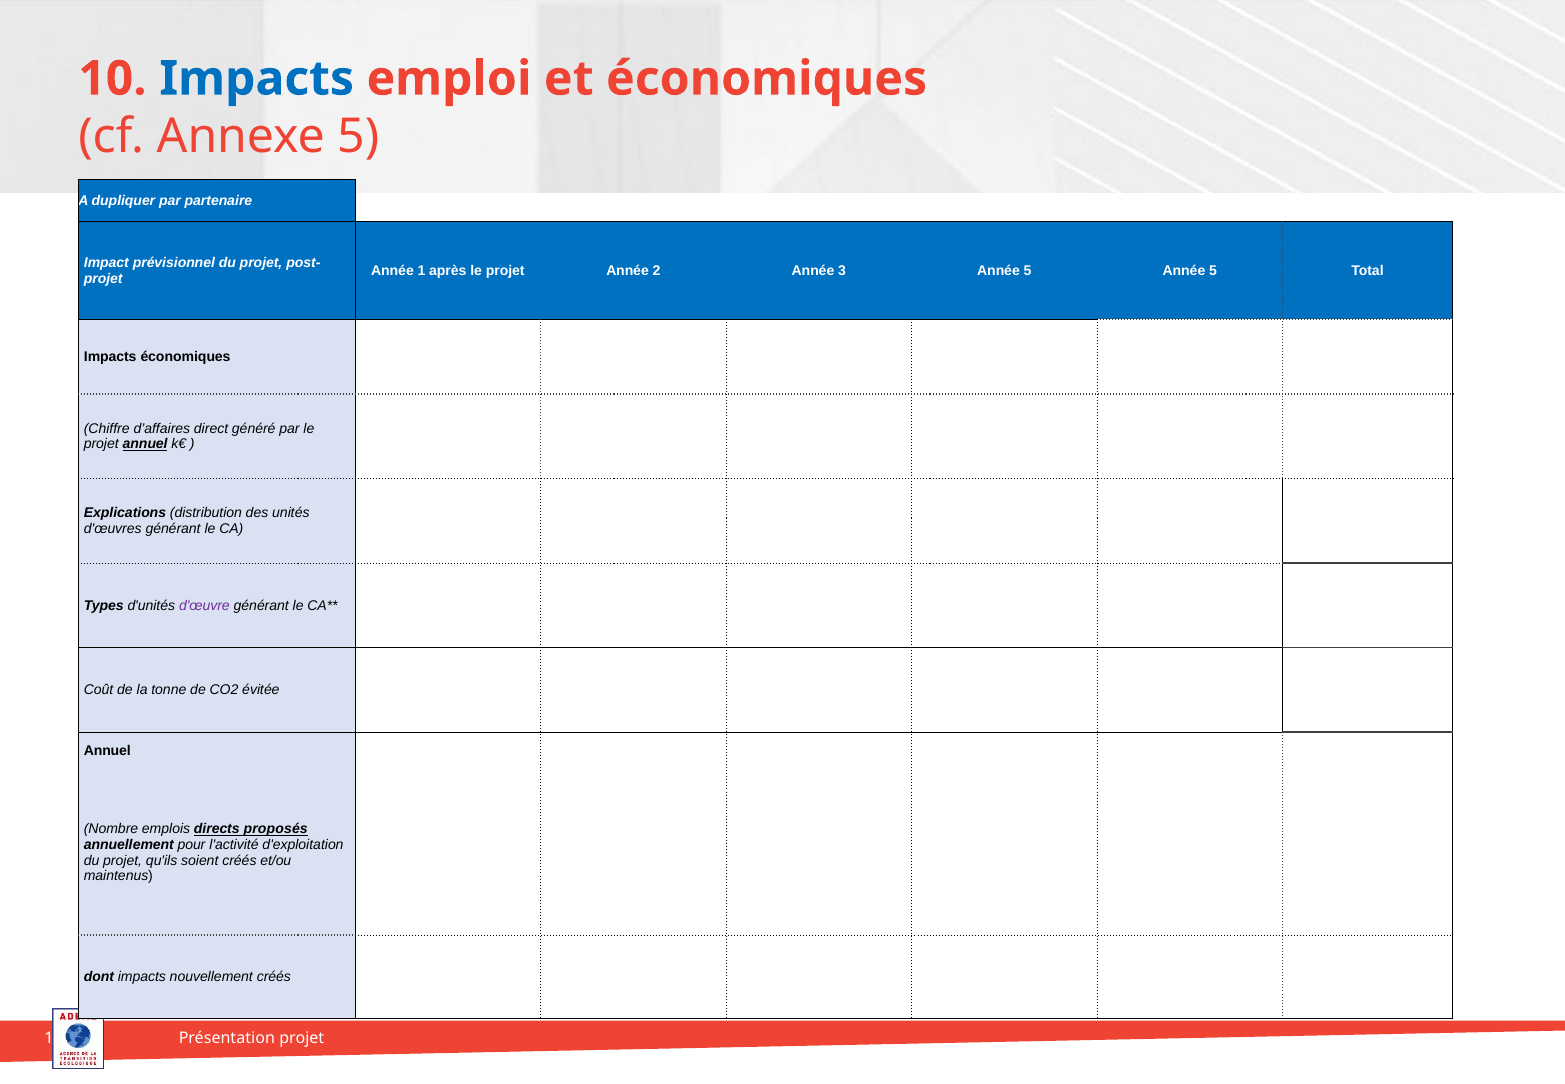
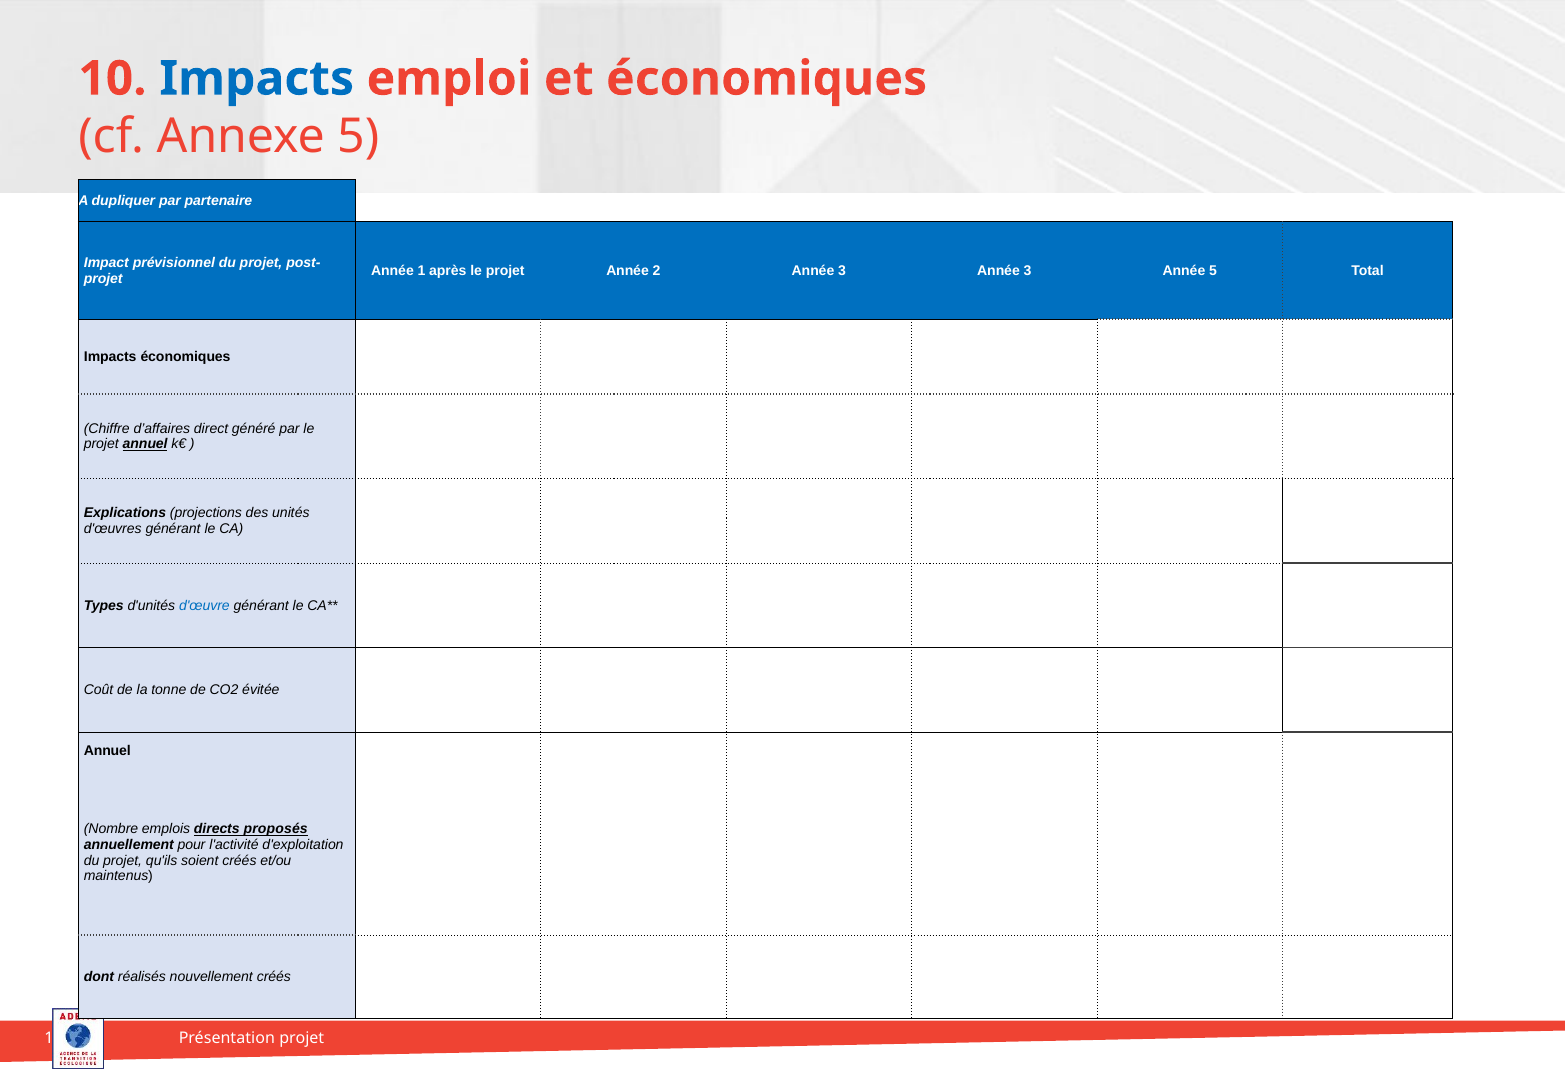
3 Année 5: 5 -> 3 (1028, 271)
distribution: distribution -> projections (206, 513)
d'œuvre colour: purple -> blue (204, 605)
dont impacts: impacts -> réalisés (142, 977)
